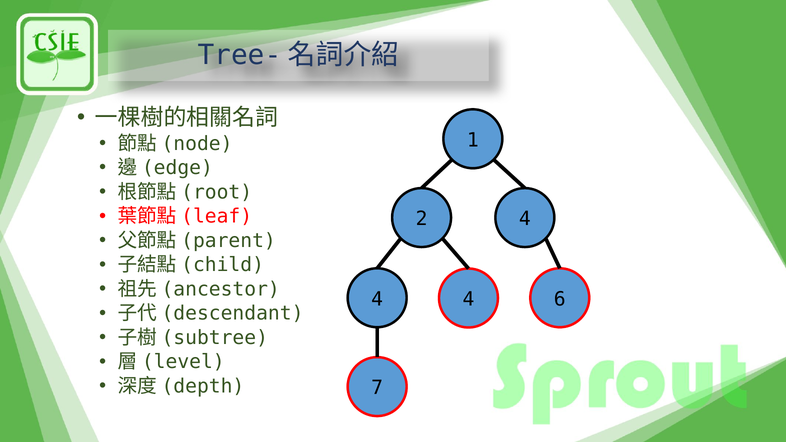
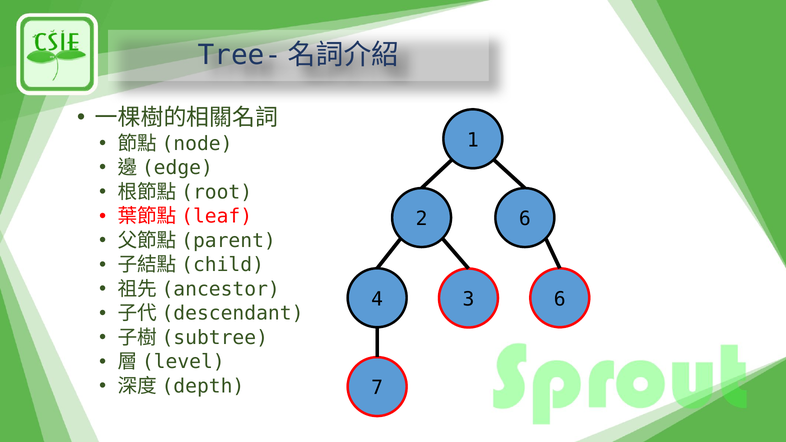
2 4: 4 -> 6 (525, 219)
4: 4 -> 3 (468, 299)
